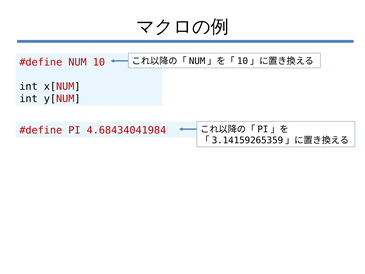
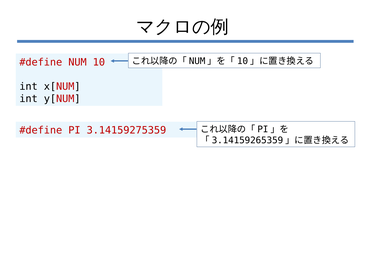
4.68434041984: 4.68434041984 -> 3.14159275359 (126, 130)
